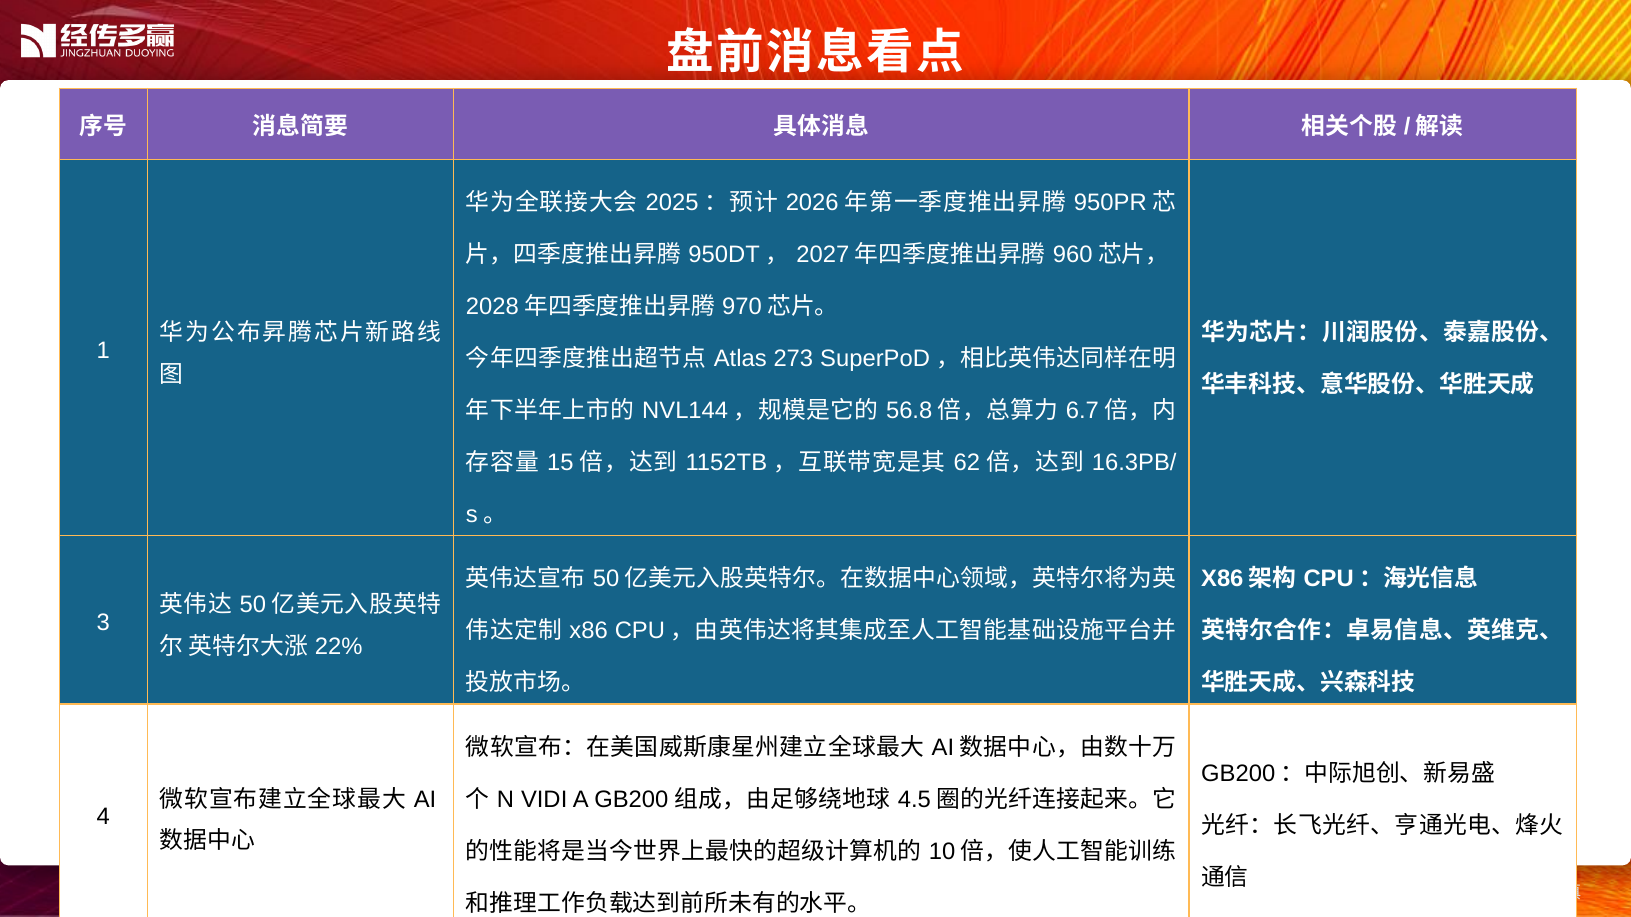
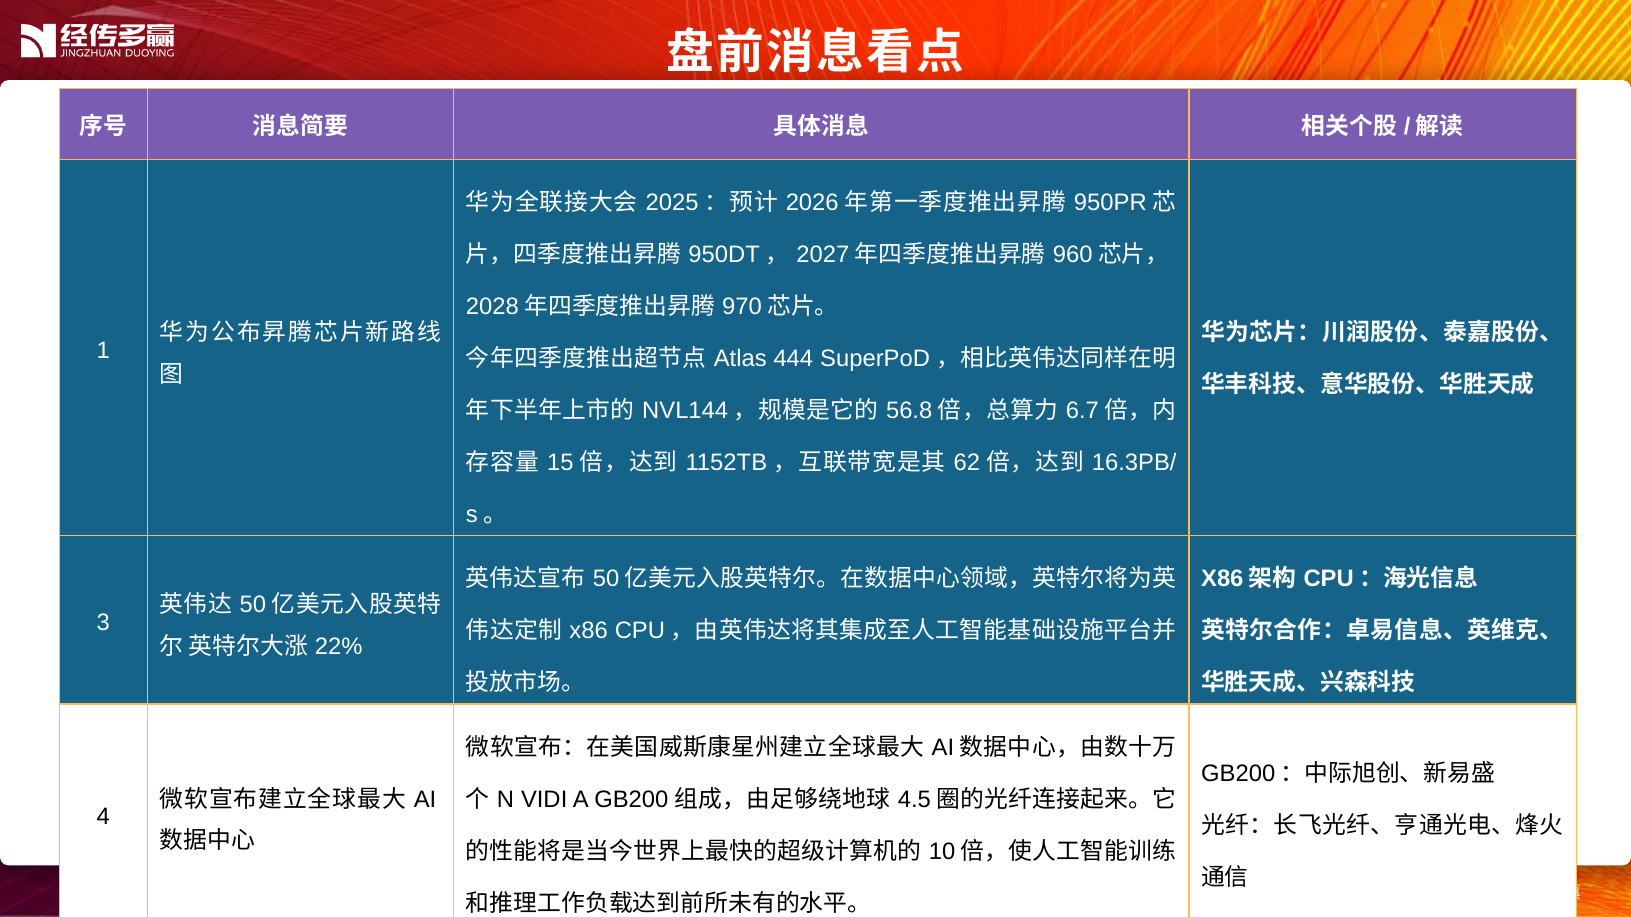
273: 273 -> 444 (793, 359)
